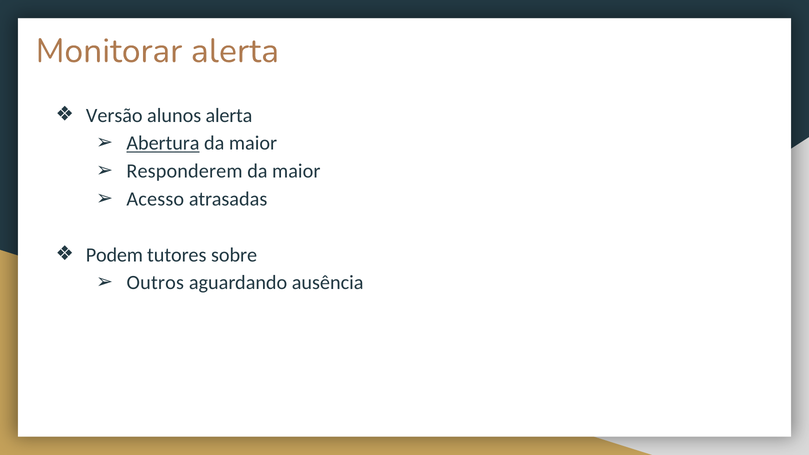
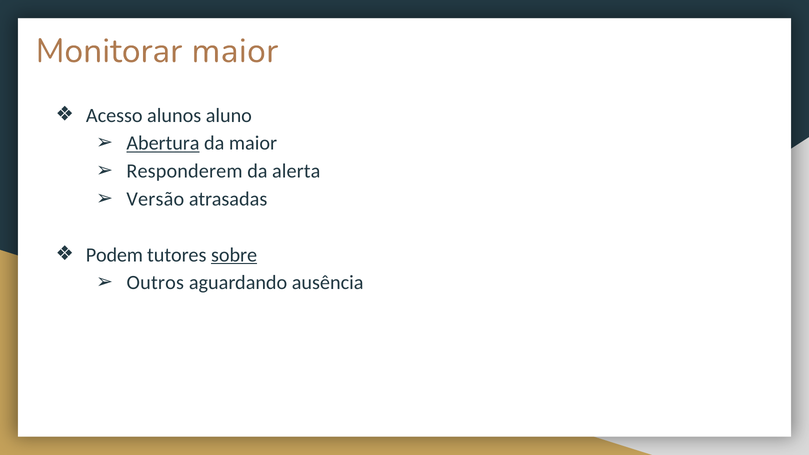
Monitorar alerta: alerta -> maior (235, 51)
Versão: Versão -> Acesso (114, 115)
alunos alerta: alerta -> aluno (229, 115)
maior: maior -> alerta (296, 171)
Acesso: Acesso -> Versão (155, 199)
sobre underline: none -> present (234, 255)
